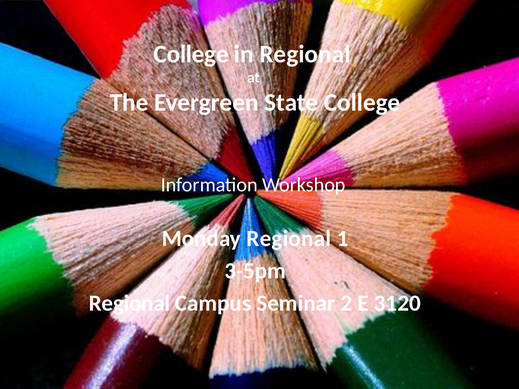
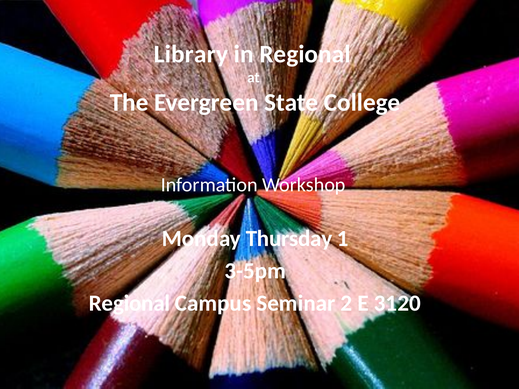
College: College -> Library (191, 54)
Monday Regional: Regional -> Thursday (289, 239)
